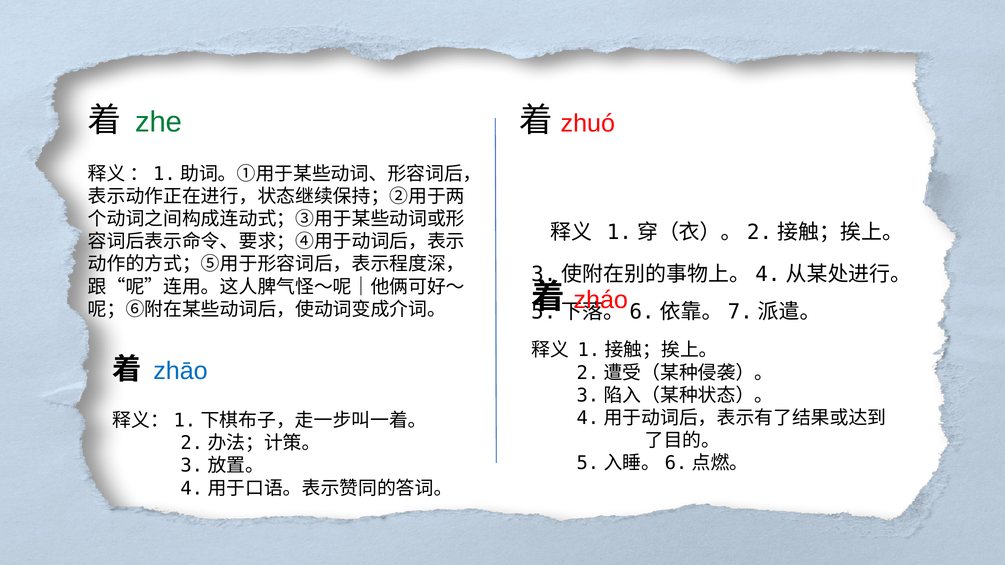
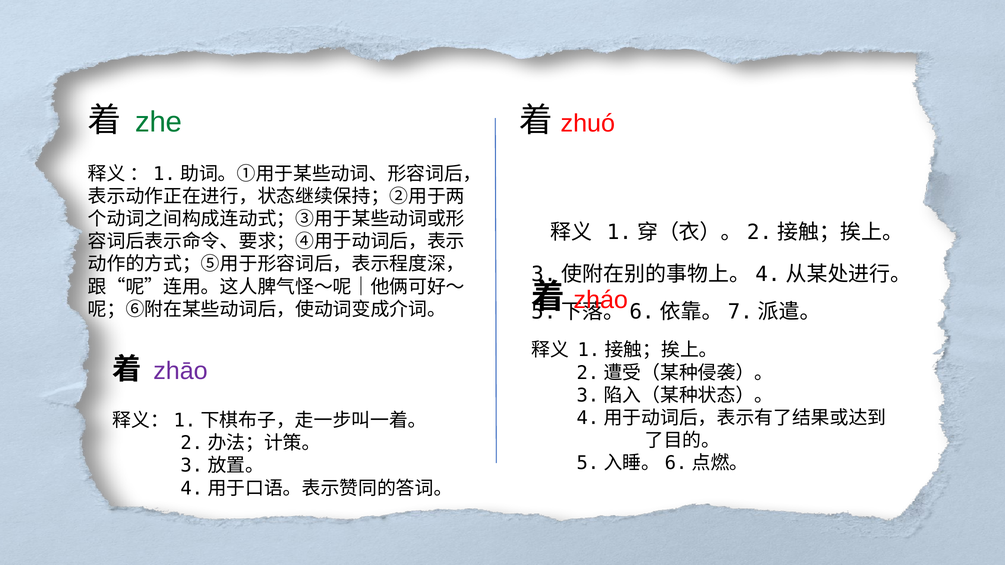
zhāo colour: blue -> purple (180, 371)
